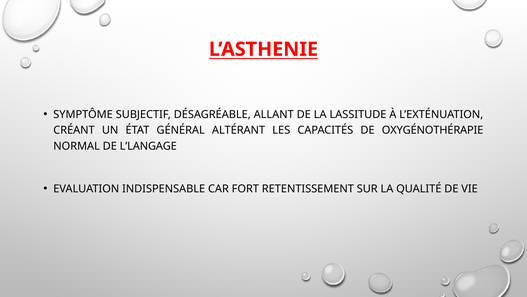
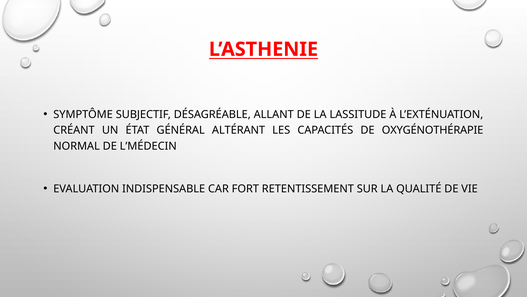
L’LANGAGE: L’LANGAGE -> L’MÉDECIN (148, 146)
